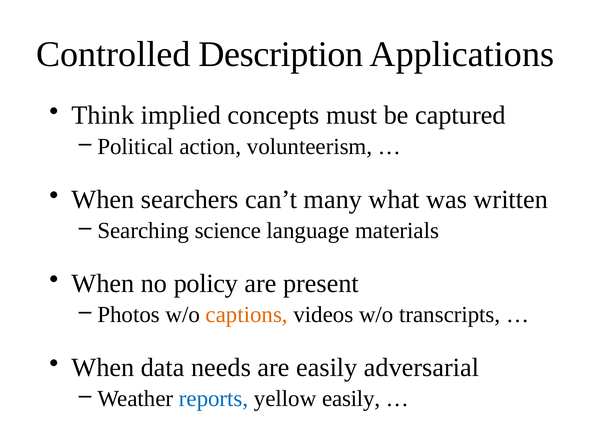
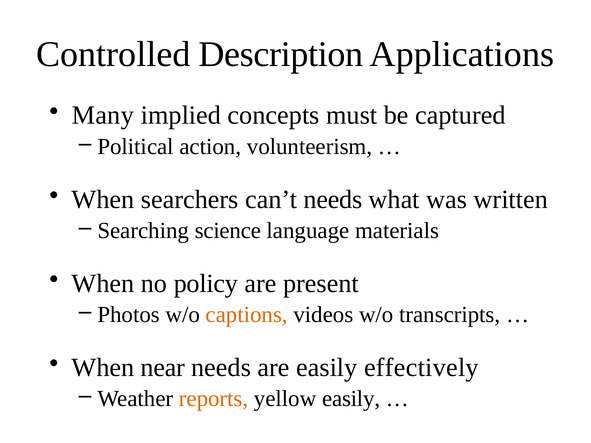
Think: Think -> Many (103, 115)
can’t many: many -> needs (333, 199)
data: data -> near (163, 368)
adversarial: adversarial -> effectively (421, 368)
reports colour: blue -> orange (214, 399)
